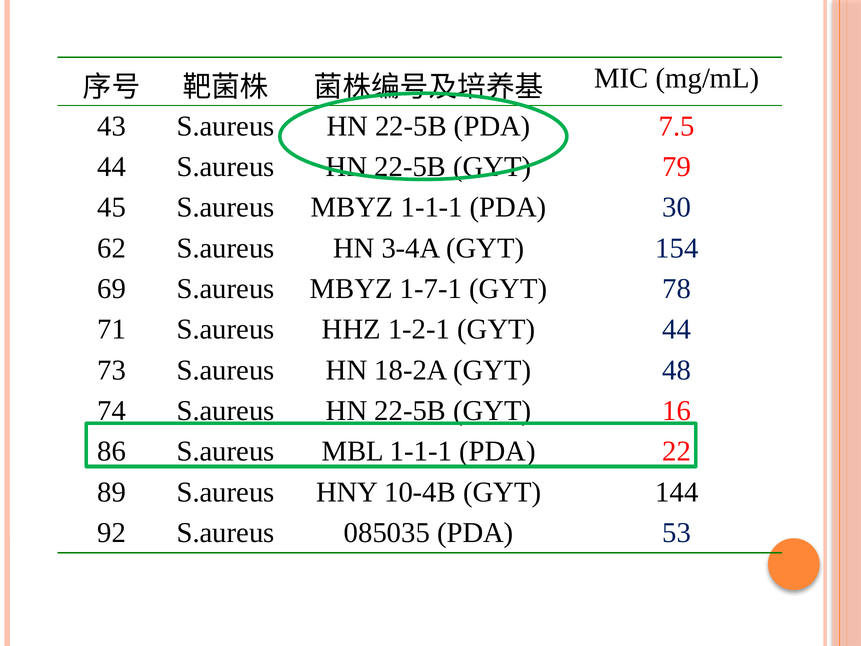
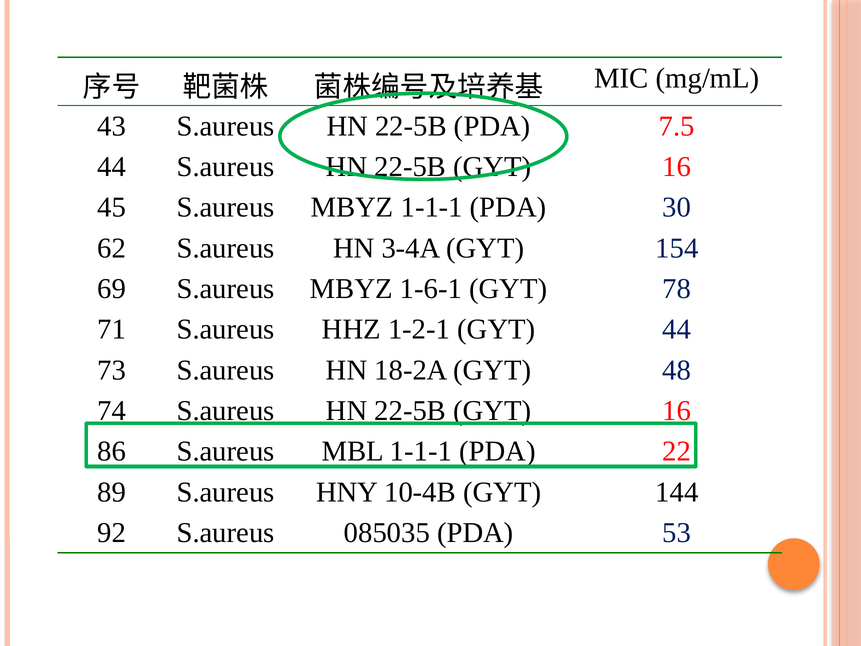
79: 79 -> 16 (677, 167)
1-7-1: 1-7-1 -> 1-6-1 (431, 289)
